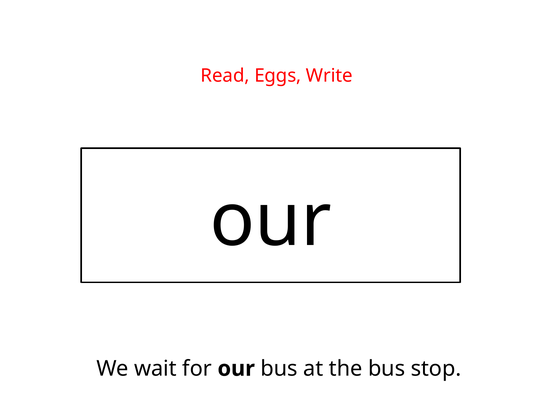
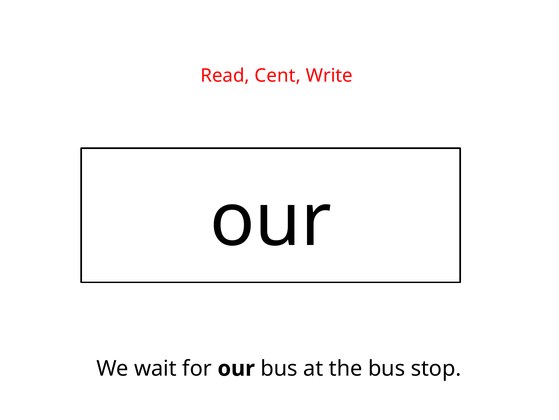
Eggs: Eggs -> Cent (278, 76)
